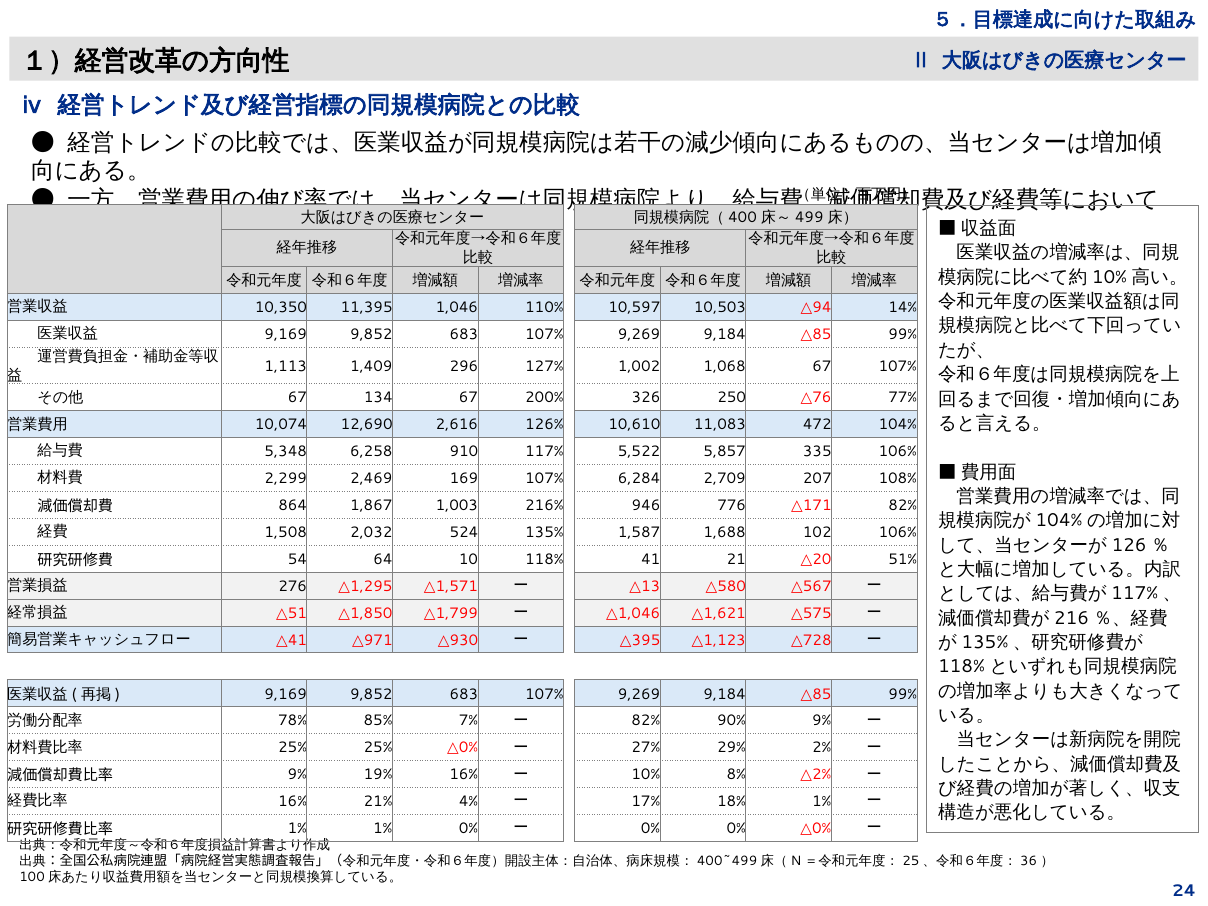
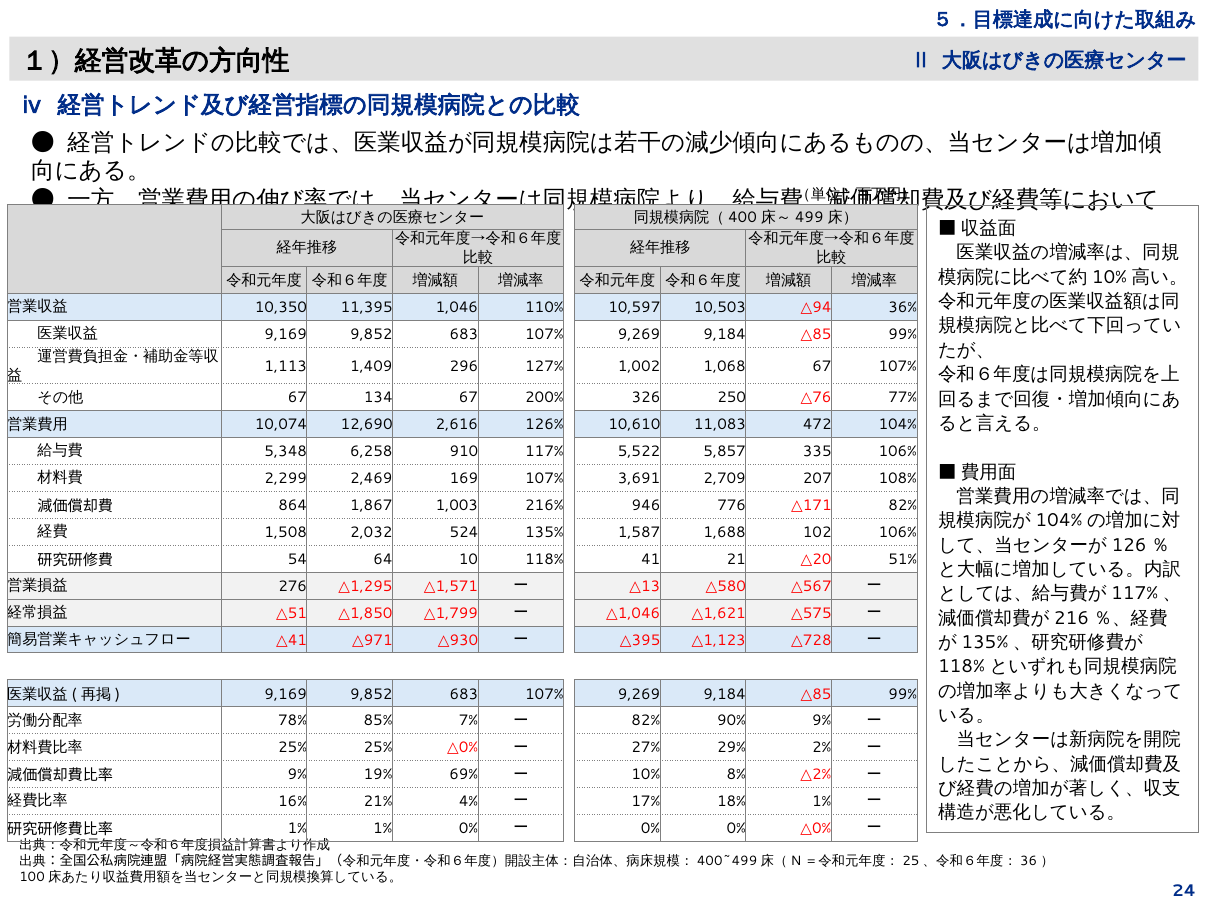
14%: 14% -> 36% (903, 308)
6,284: 6,284 -> 3,691 (639, 479)
19% 16%: 16% -> 69% (464, 775)
